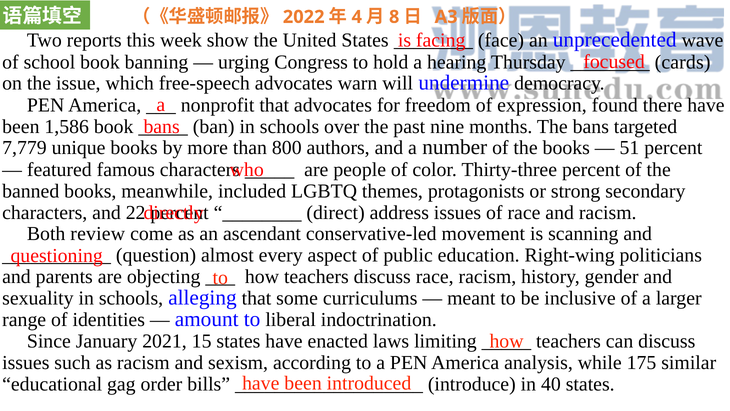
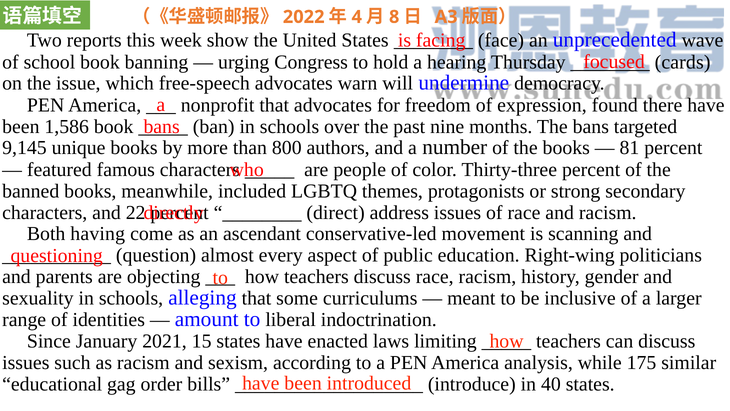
7,779: 7,779 -> 9,145 (24, 148)
51: 51 -> 81 (629, 148)
review: review -> having (98, 234)
